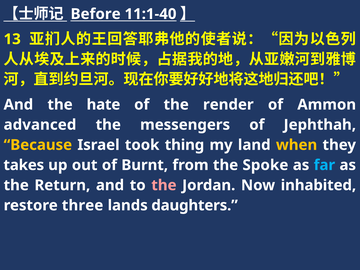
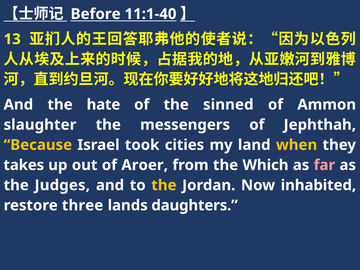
render: render -> sinned (228, 105)
advanced: advanced -> slaughter (40, 125)
thing: thing -> cities (184, 145)
Burnt: Burnt -> Aroer (145, 165)
Spoke: Spoke -> Which (265, 165)
far colour: light blue -> pink (324, 165)
Return: Return -> Judges (62, 185)
the colour: pink -> yellow (164, 185)
